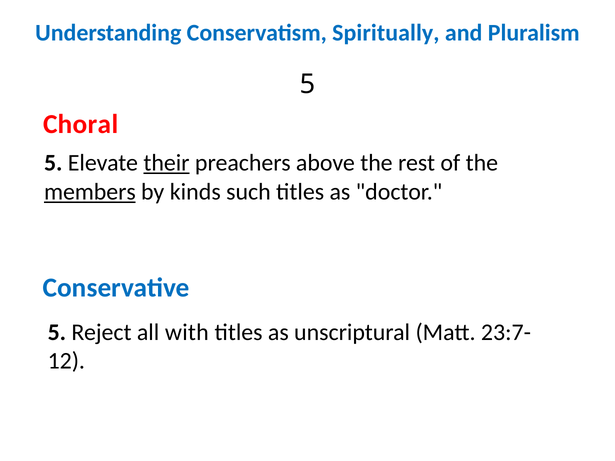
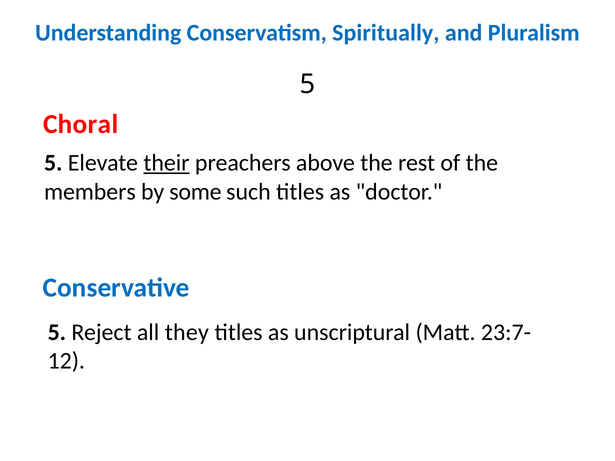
members underline: present -> none (90, 192)
kinds: kinds -> some (195, 192)
with: with -> they (187, 333)
